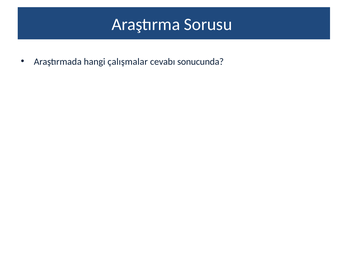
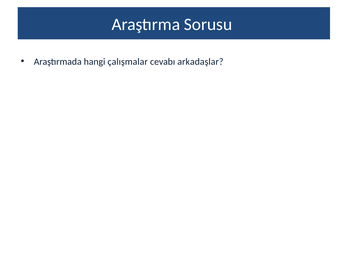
sonucunda: sonucunda -> arkadaşlar (200, 62)
